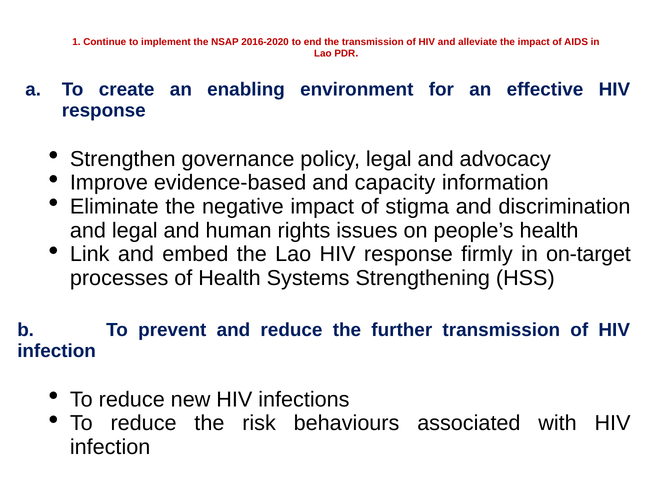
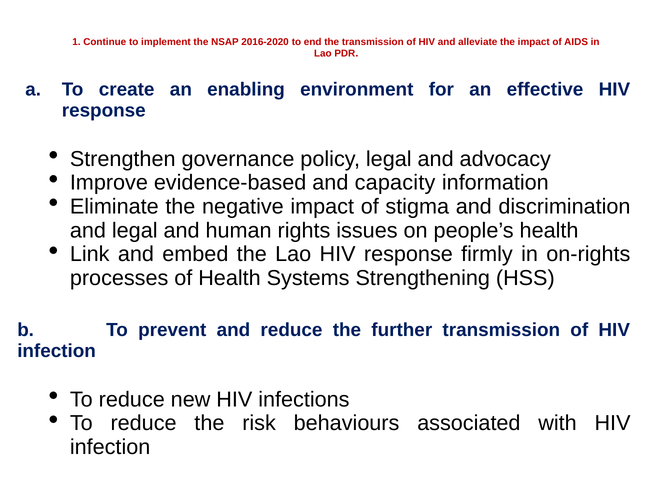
on-target: on-target -> on-rights (588, 254)
